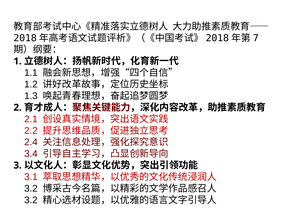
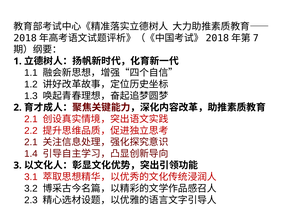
2.4: 2.4 -> 2.1 (31, 143)
3.4: 3.4 -> 1.4 (31, 154)
3.2: 3.2 -> 2.3 (31, 201)
